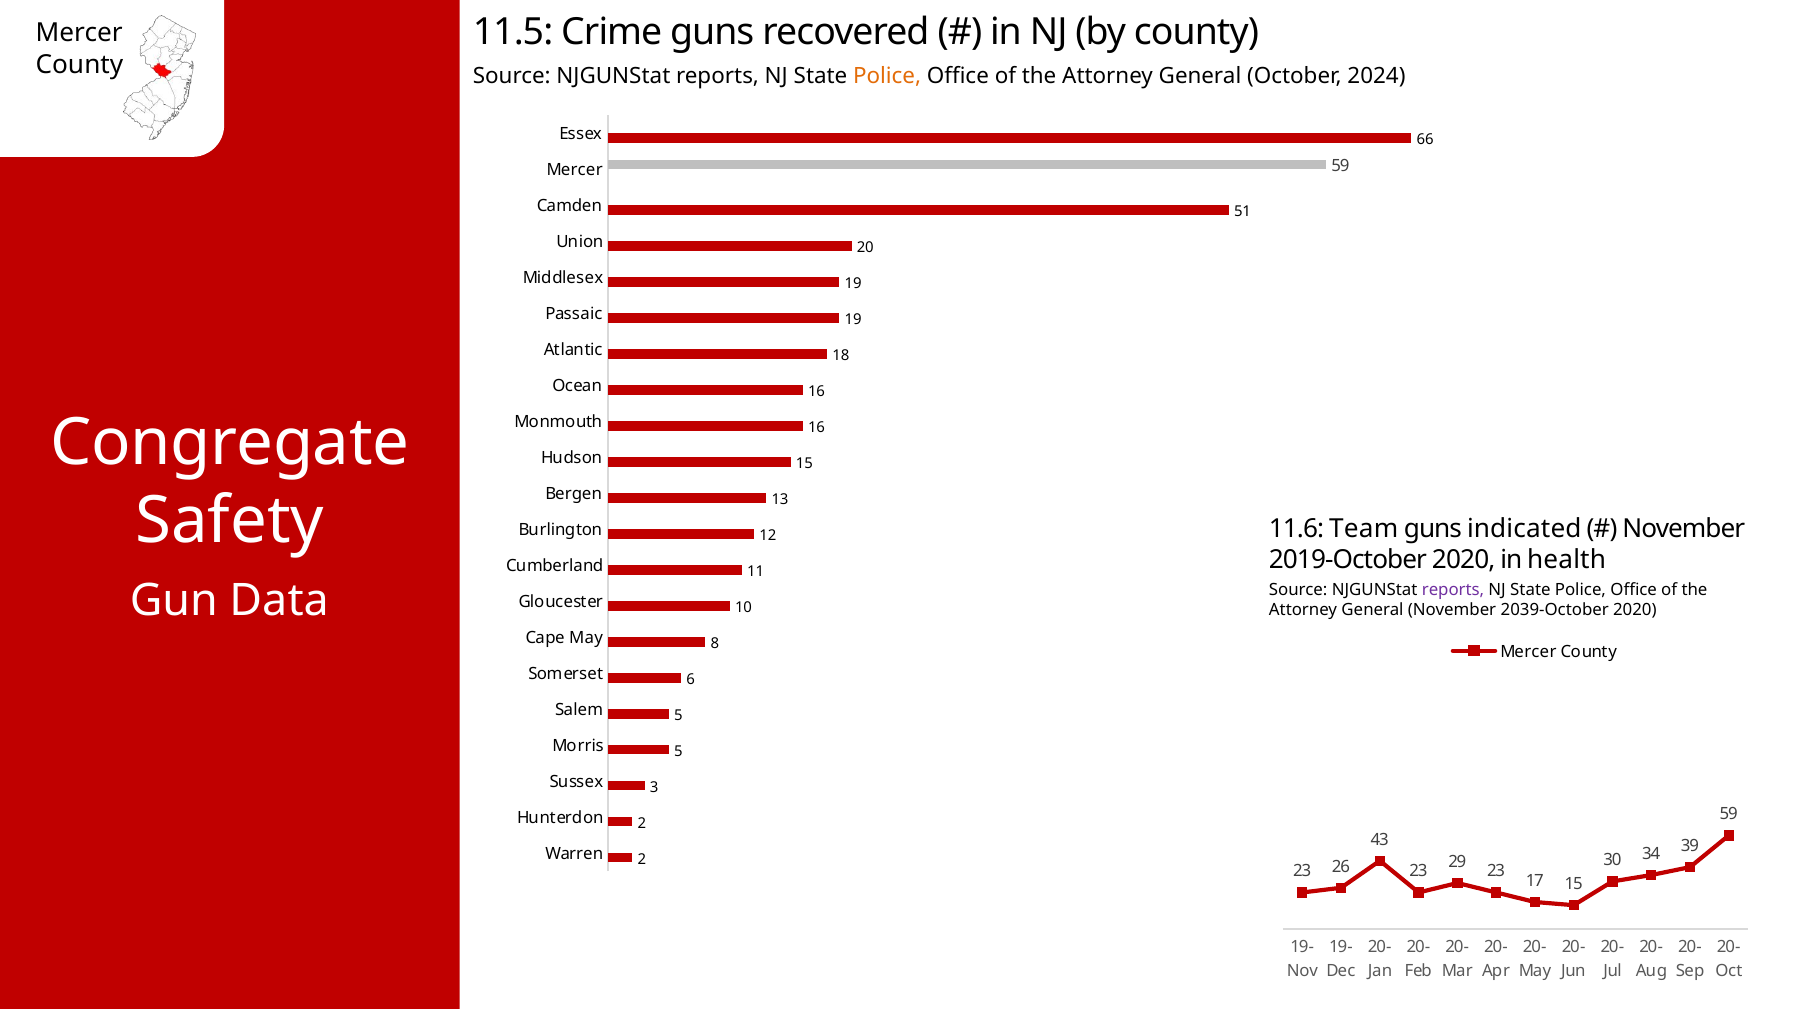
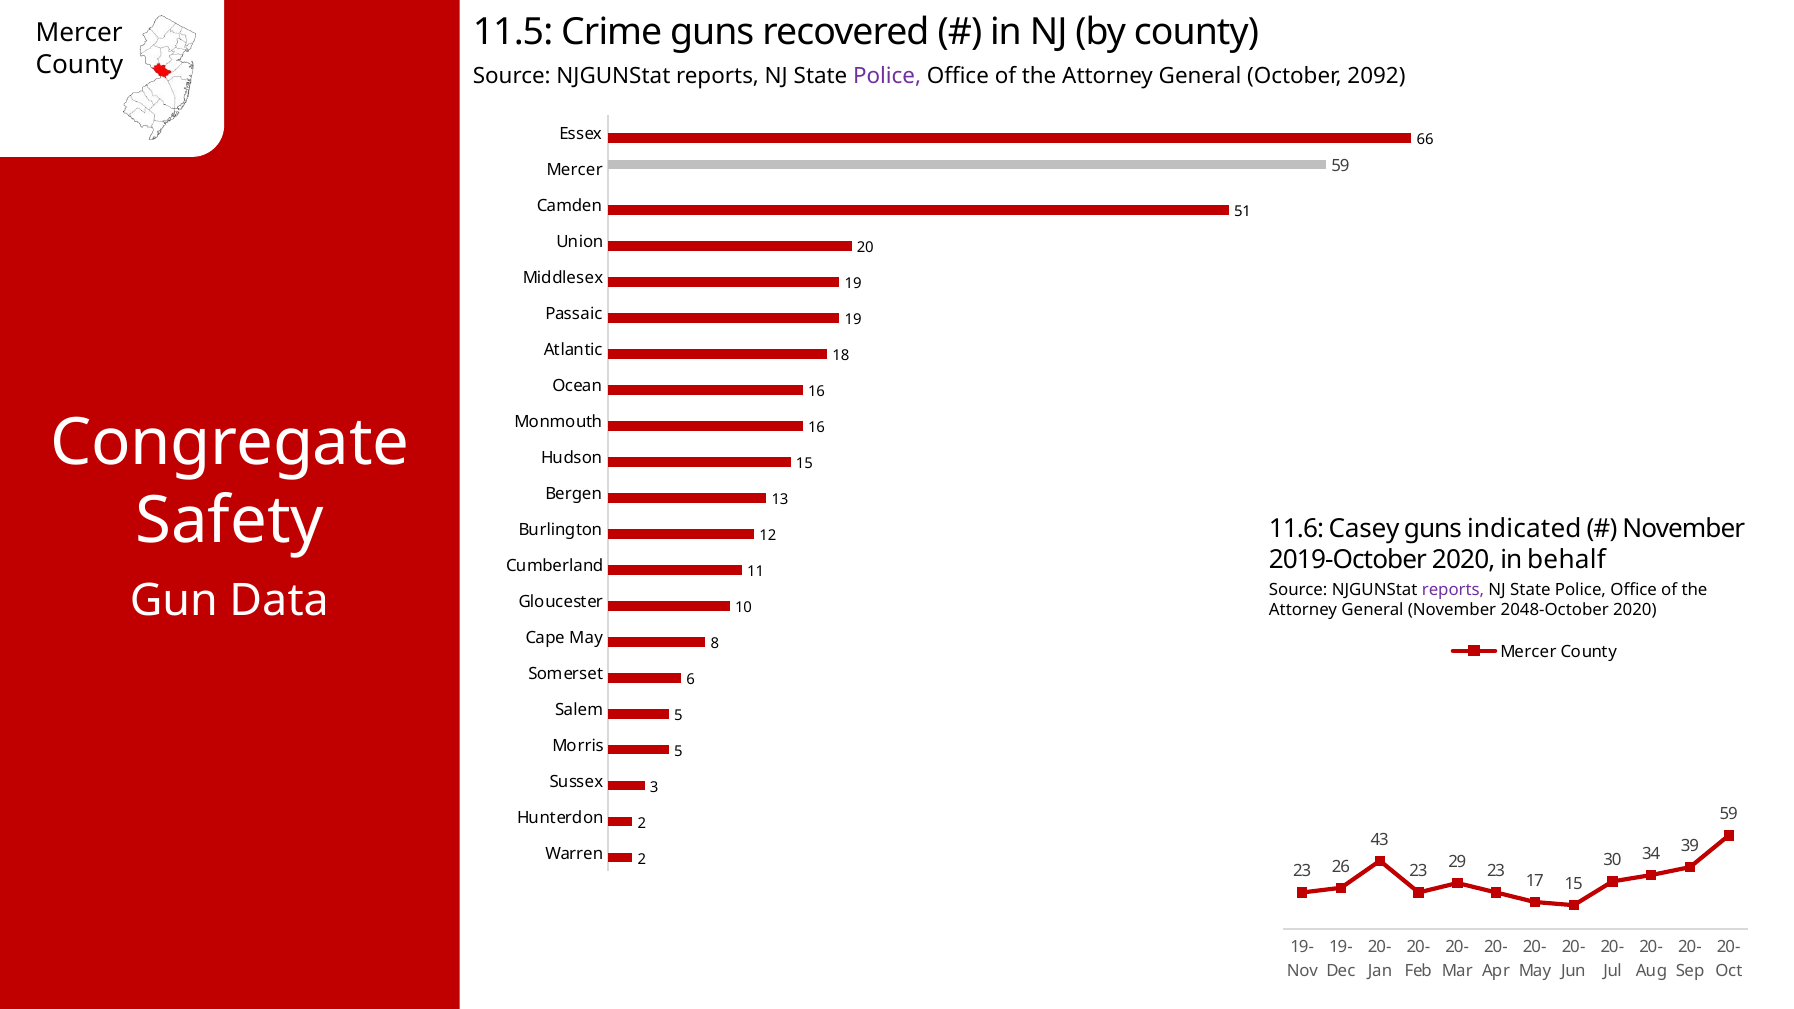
Police colour: orange -> purple (887, 76)
2024: 2024 -> 2092 (1377, 76)
Team: Team -> Casey (1364, 529)
health: health -> behalf (1567, 560)
2039-October: 2039-October -> 2048-October (1555, 610)
